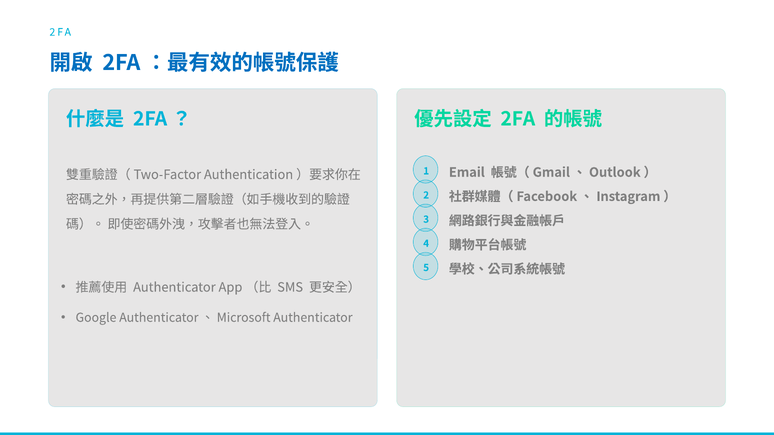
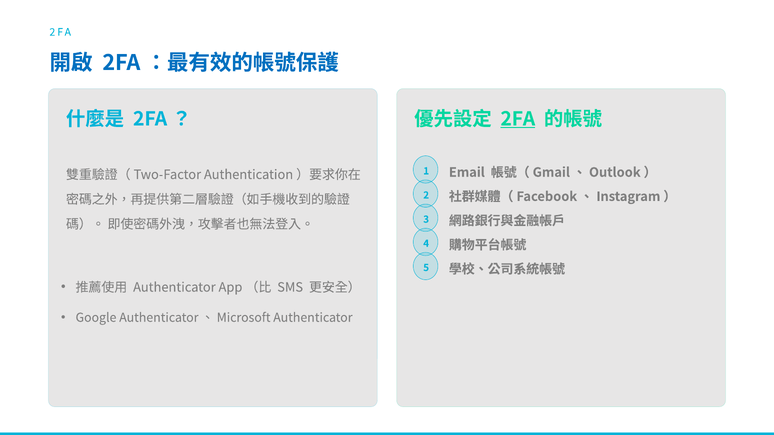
2FA underline: none -> present (518, 119)
